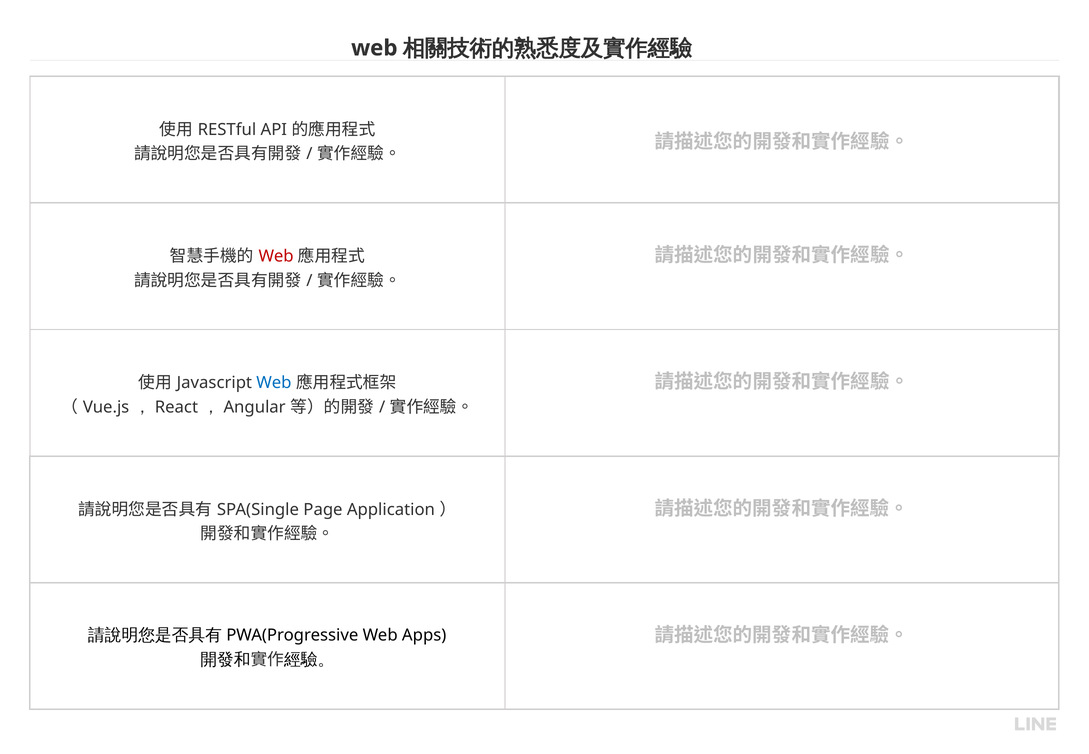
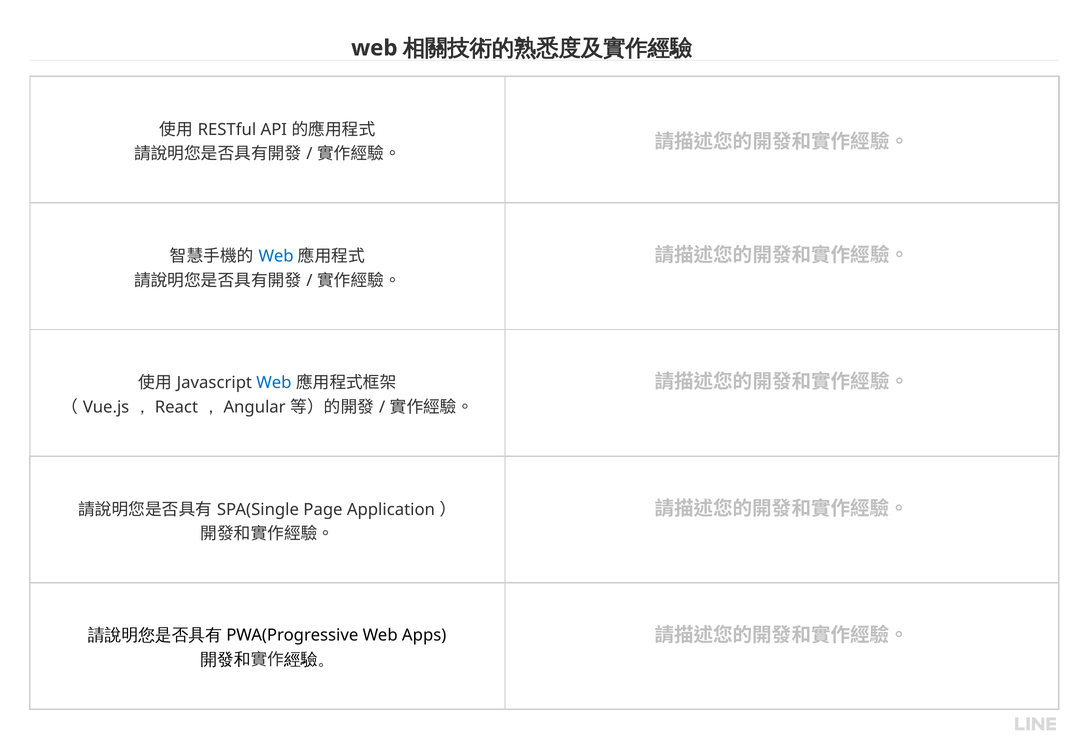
Web colour: red -> blue (276, 256)
